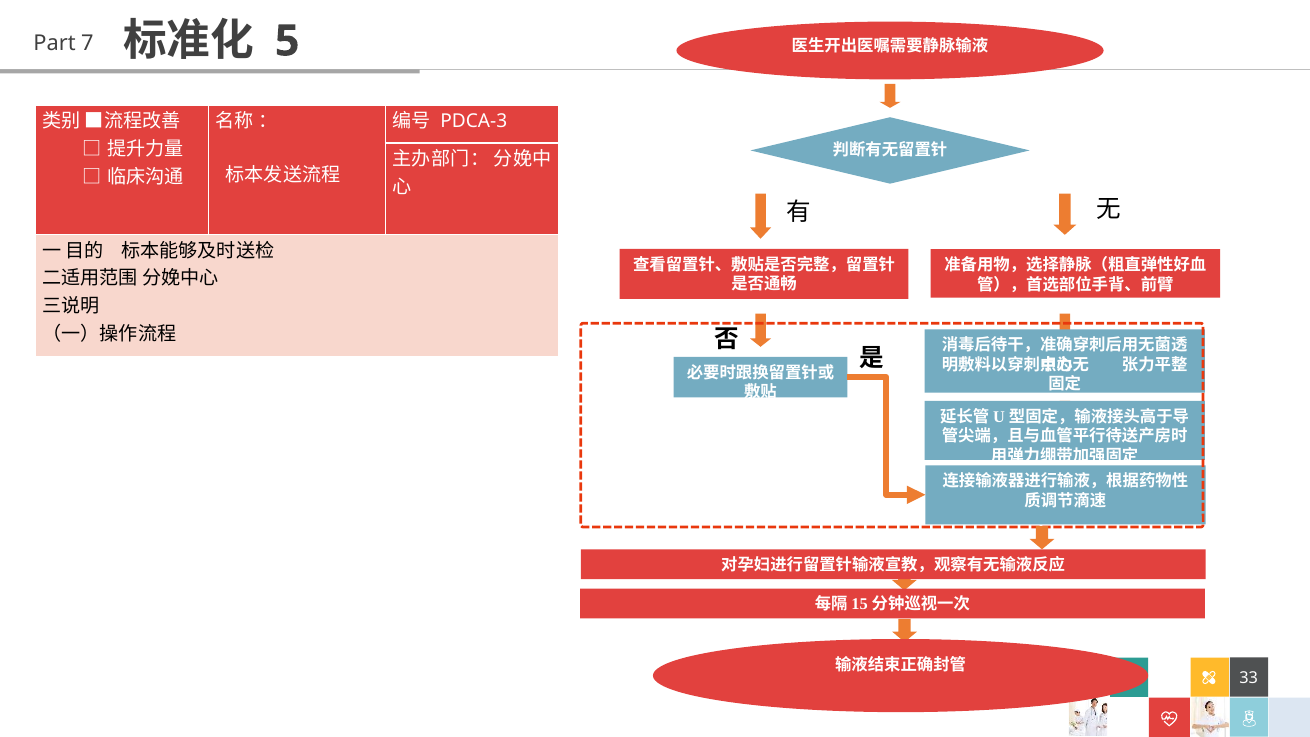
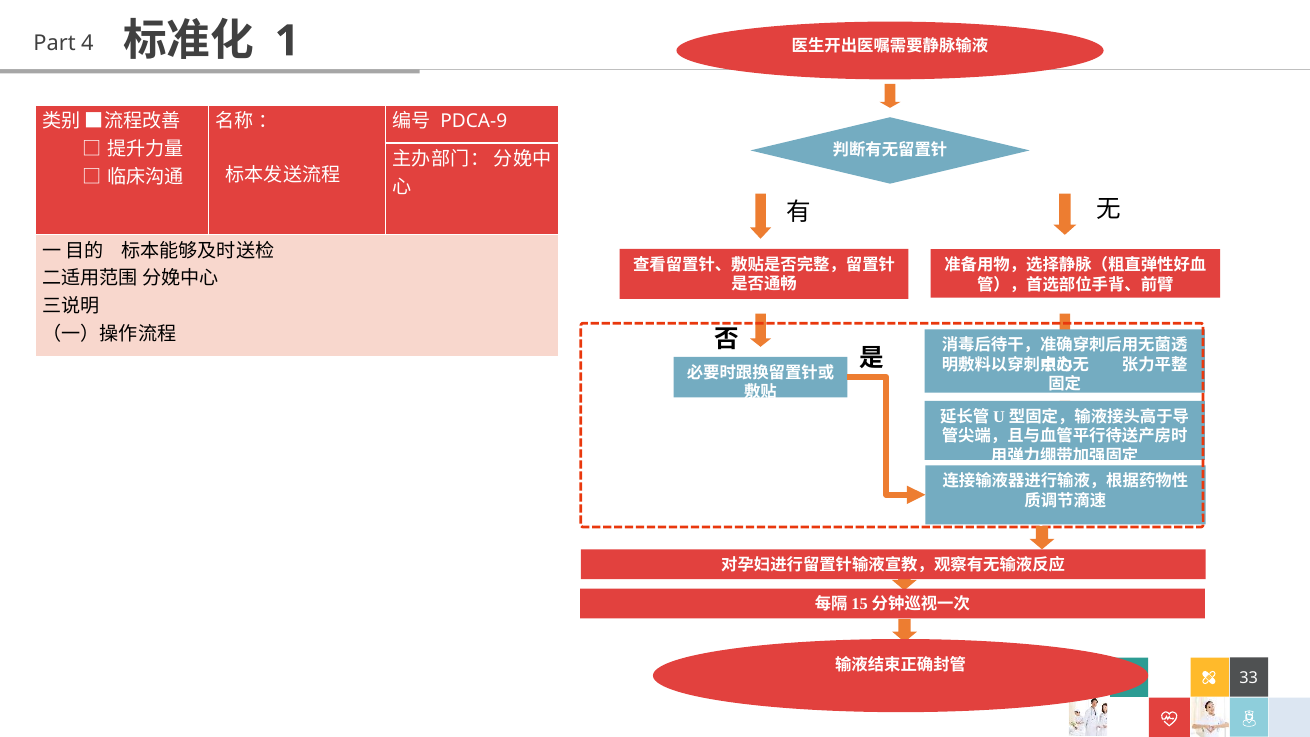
5: 5 -> 1 (287, 41)
7: 7 -> 4 (87, 43)
PDCA-3: PDCA-3 -> PDCA-9 (474, 121)
